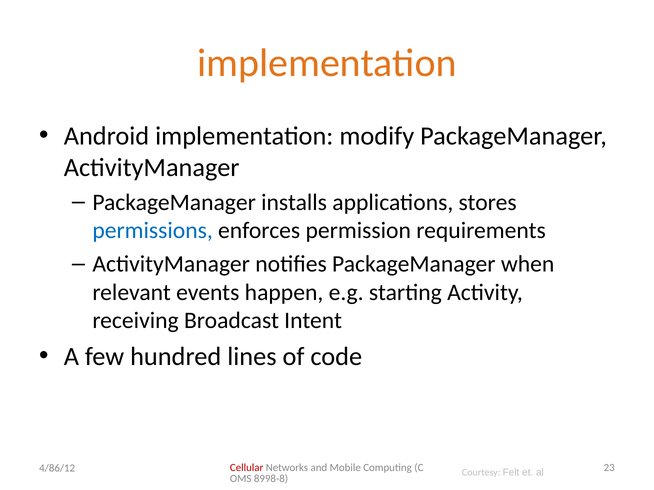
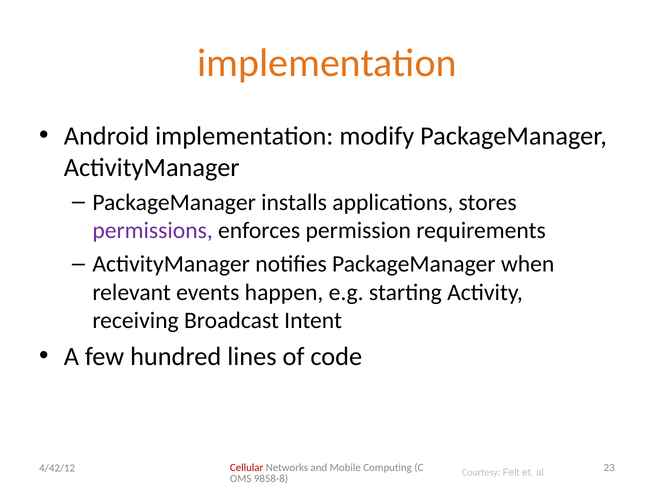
permissions colour: blue -> purple (153, 231)
4/86/12: 4/86/12 -> 4/42/12 (57, 468)
8998-8: 8998-8 -> 9858-8 (271, 479)
